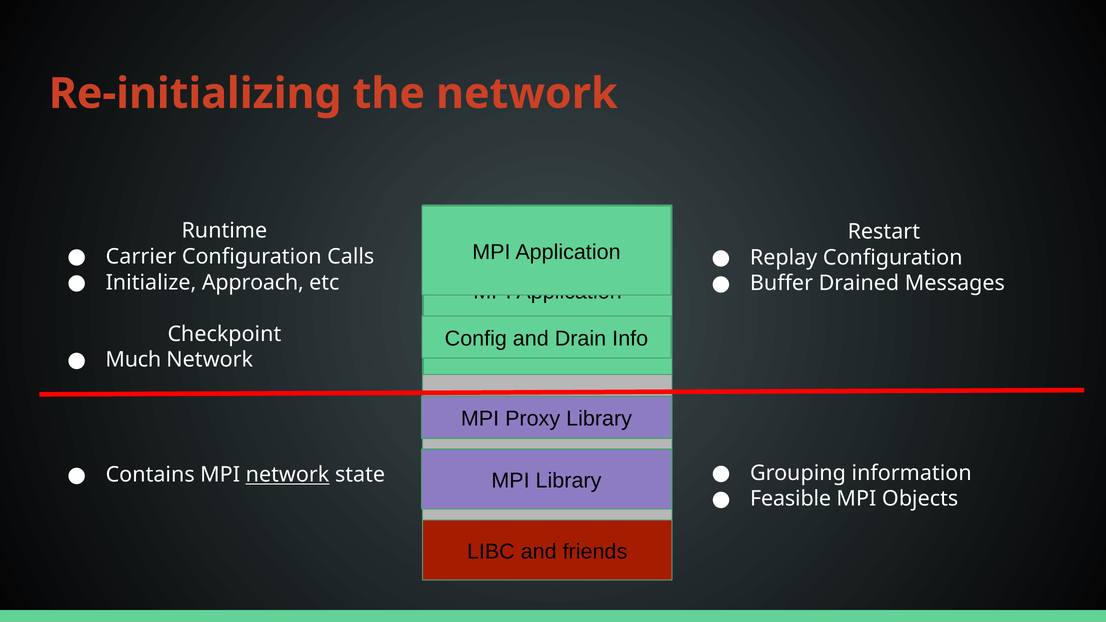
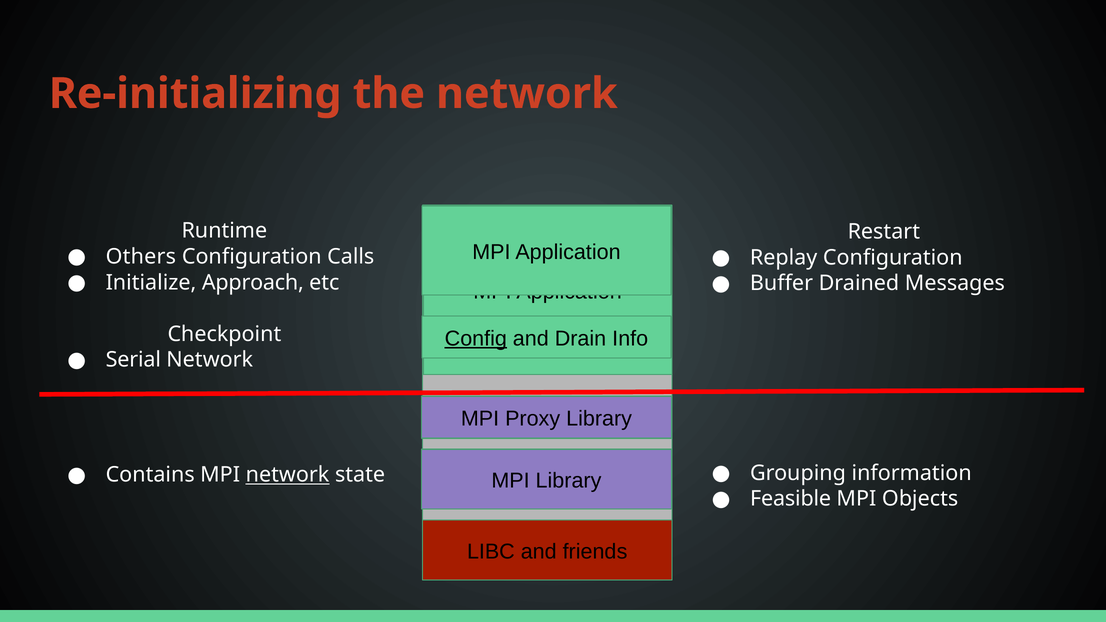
Carrier: Carrier -> Others (141, 257)
Config underline: none -> present (476, 339)
Much: Much -> Serial (133, 360)
